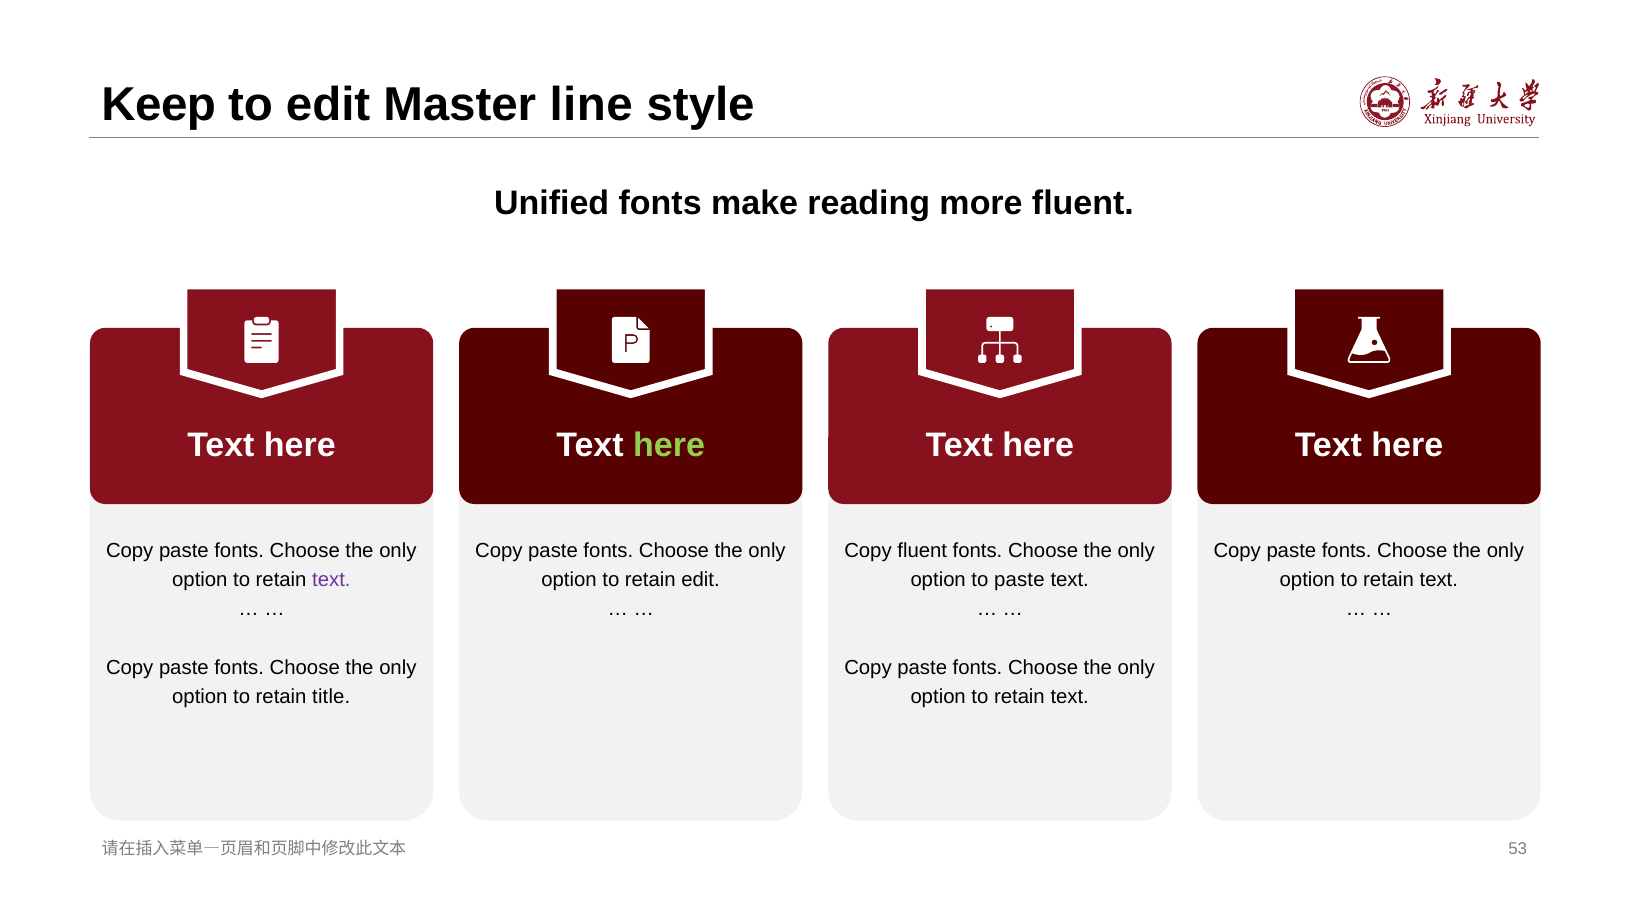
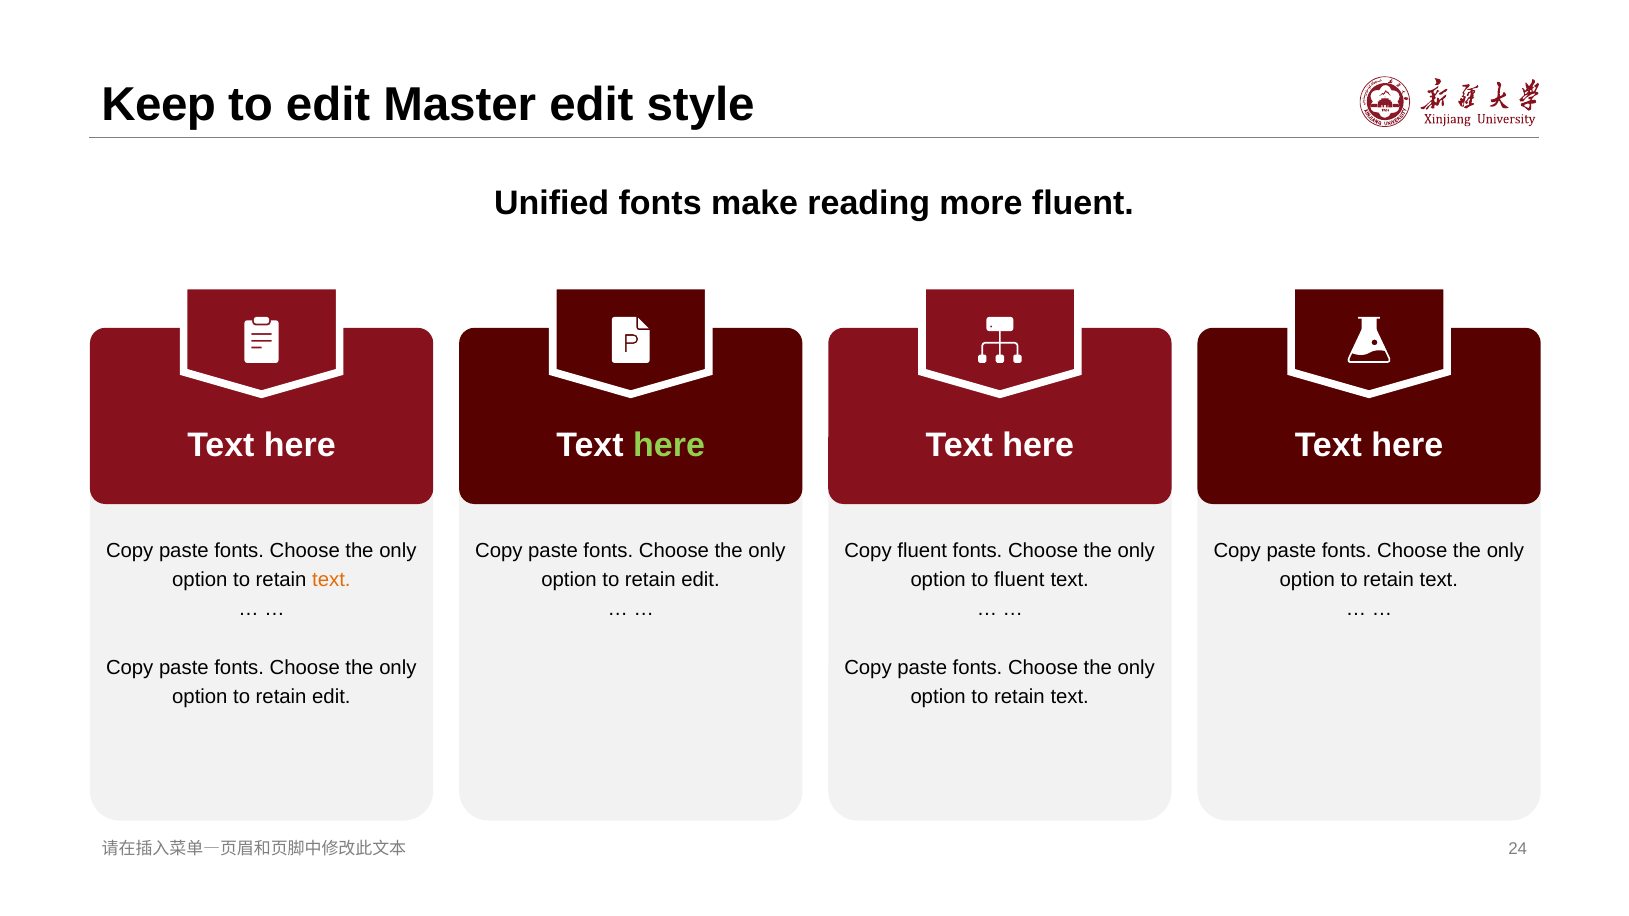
Master line: line -> edit (591, 105)
text colour: purple -> orange (331, 580)
to paste: paste -> fluent (1019, 580)
title: title -> edit (331, 697)
53: 53 -> 24 (1518, 849)
